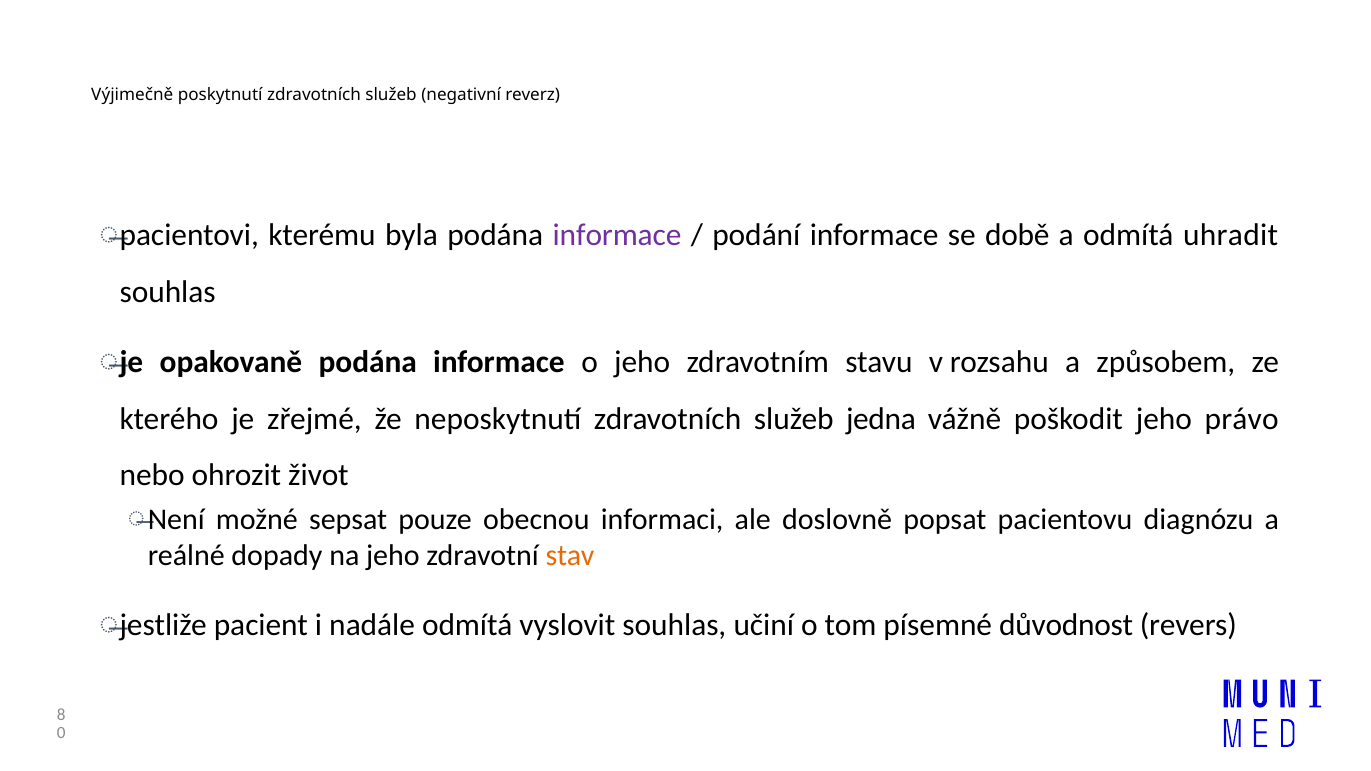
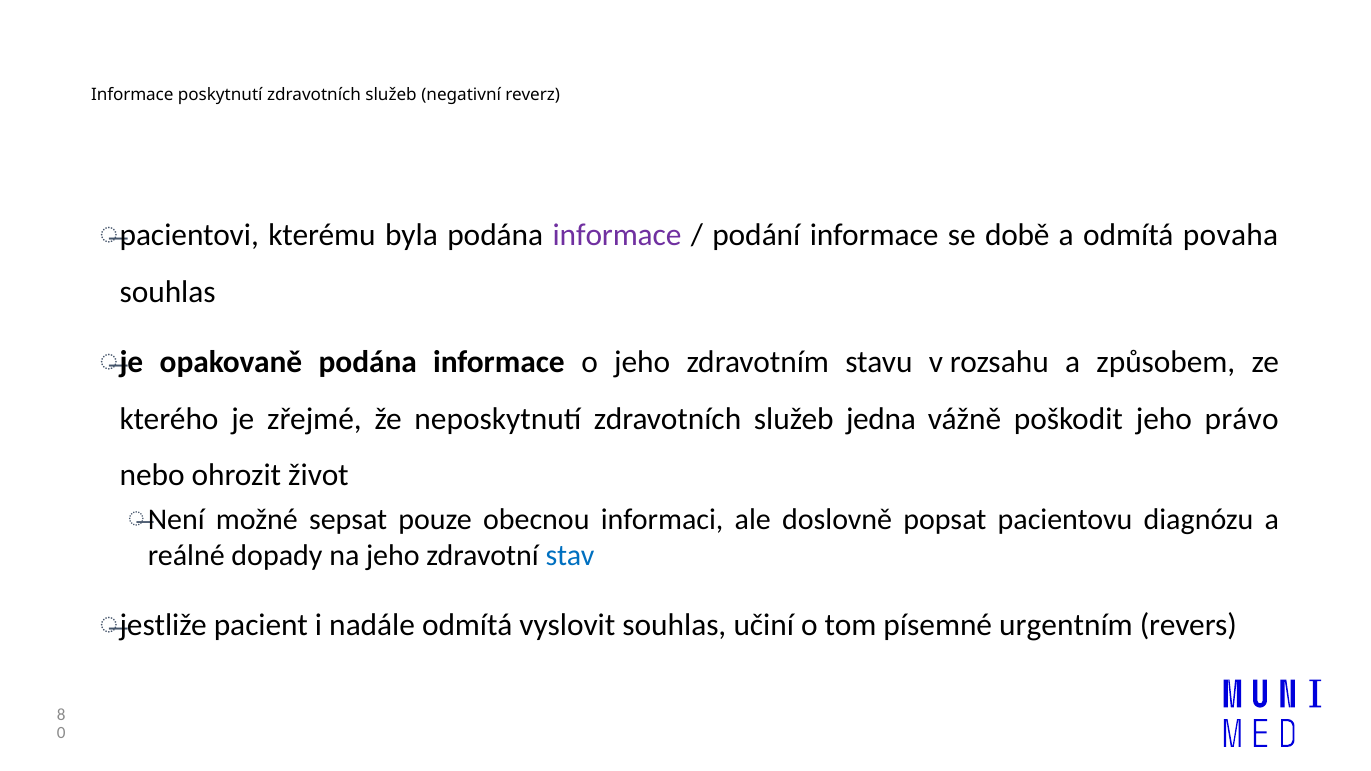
Výjimečně: Výjimečně -> Informace (132, 95)
uhradit: uhradit -> povaha (1231, 235)
stav colour: orange -> blue (570, 555)
důvodnost: důvodnost -> urgentním (1066, 626)
